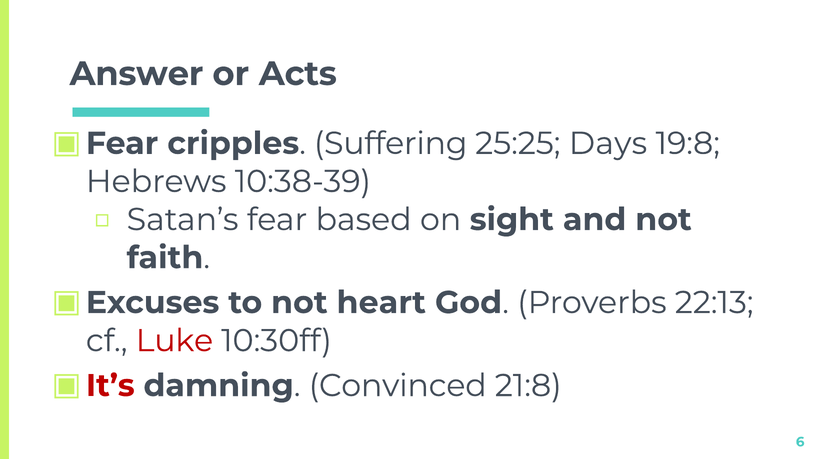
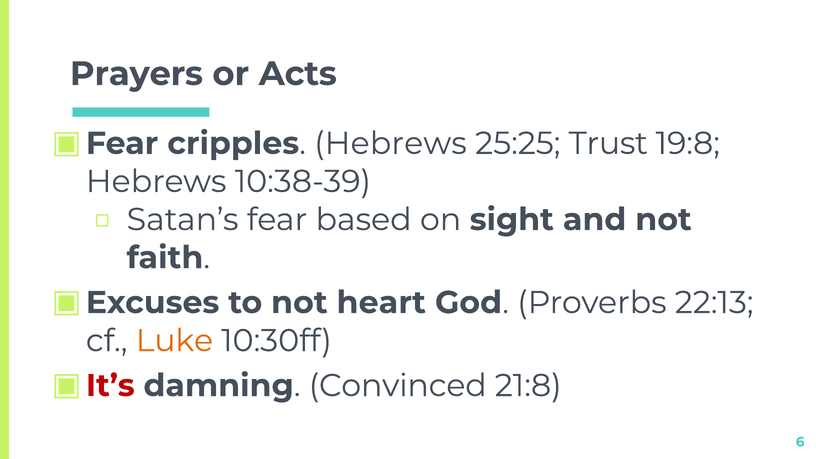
Answer: Answer -> Prayers (136, 74)
cripples Suffering: Suffering -> Hebrews (390, 143)
Days: Days -> Trust (608, 143)
Luke colour: red -> orange (174, 341)
